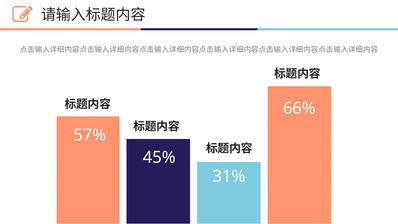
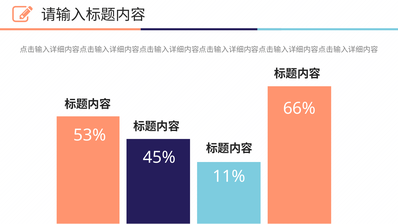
57%: 57% -> 53% (90, 135)
31%: 31% -> 11% (229, 176)
